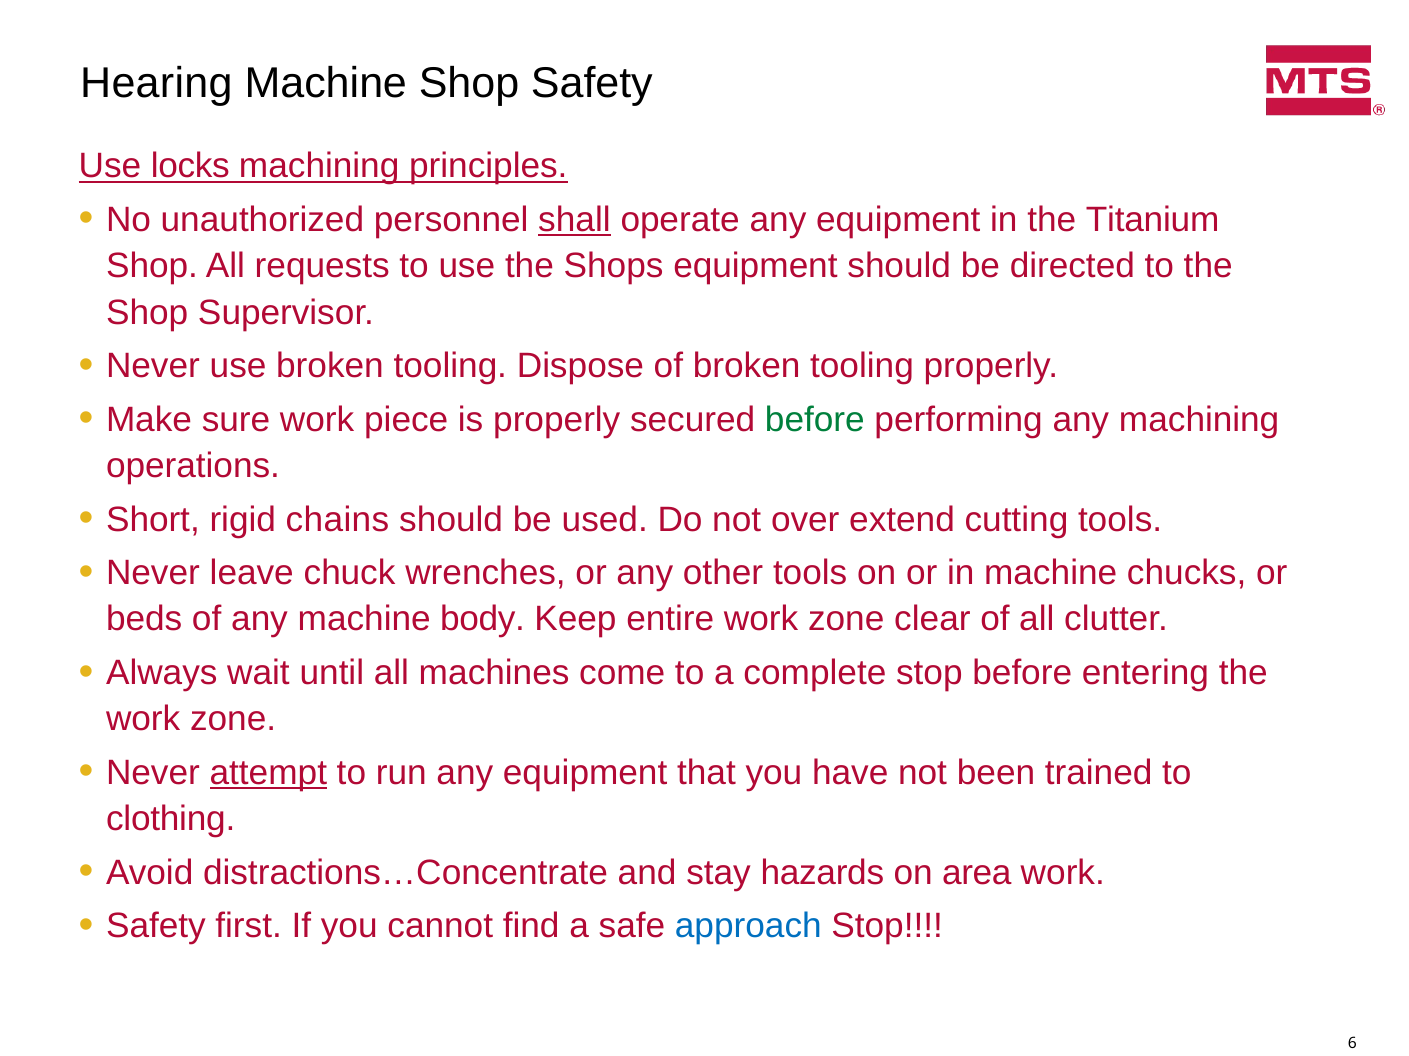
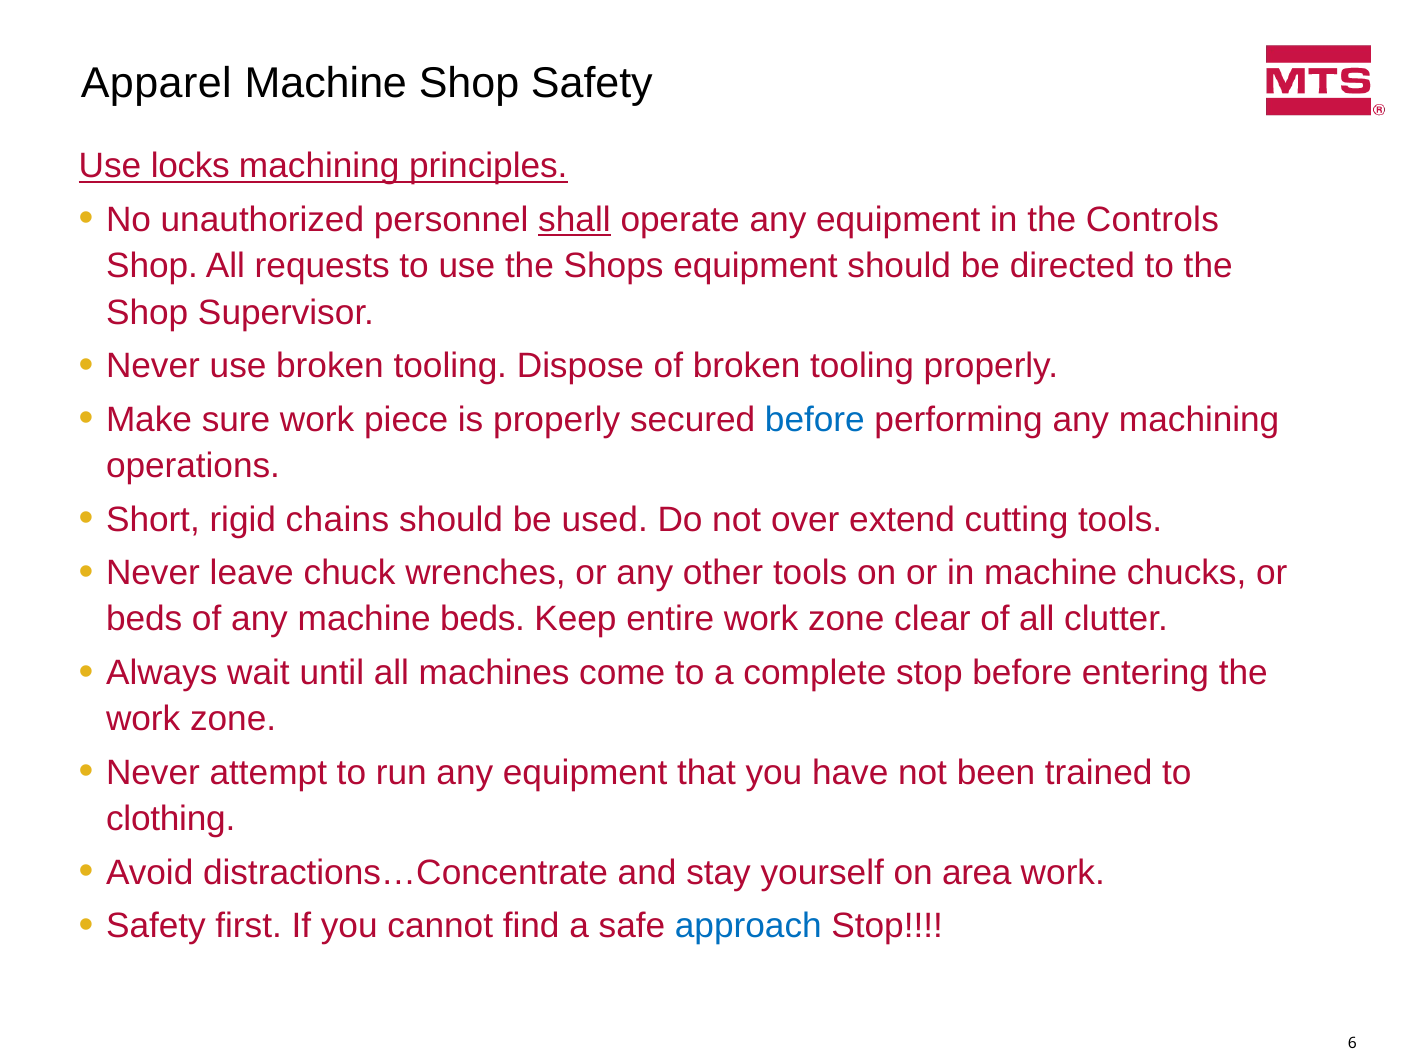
Hearing: Hearing -> Apparel (156, 83)
Titanium: Titanium -> Controls (1152, 220)
before colour: green -> blue (815, 420)
machine body: body -> beds (483, 620)
attempt underline: present -> none (268, 773)
hazards: hazards -> yourself (822, 873)
